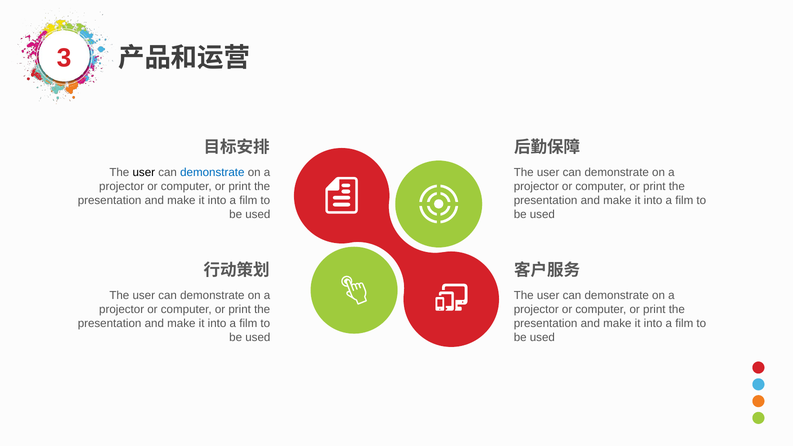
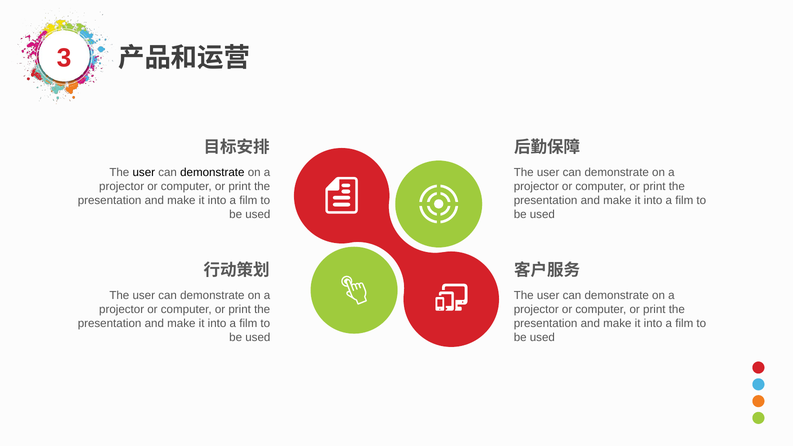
demonstrate colour: blue -> black (212, 173)
